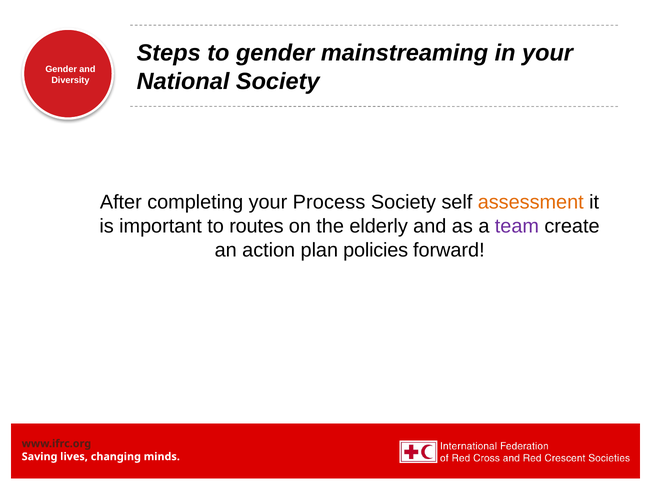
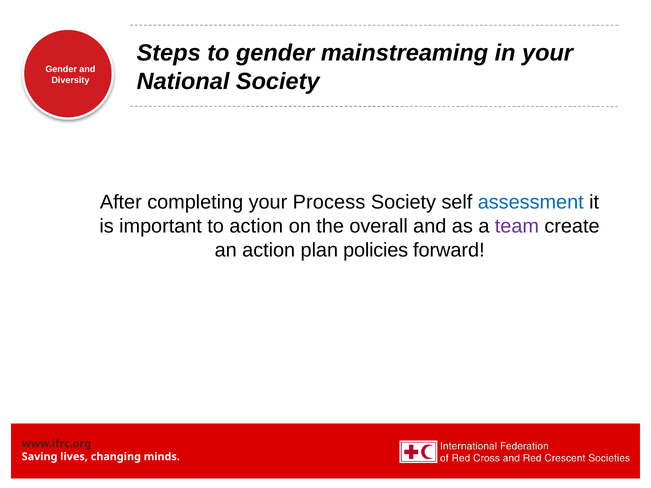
assessment colour: orange -> blue (531, 202)
to routes: routes -> action (256, 226)
elderly: elderly -> overall (379, 226)
